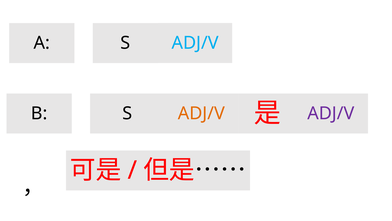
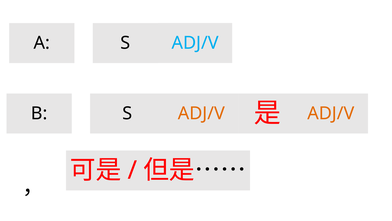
ADJ/V colour: purple -> orange (331, 113)
